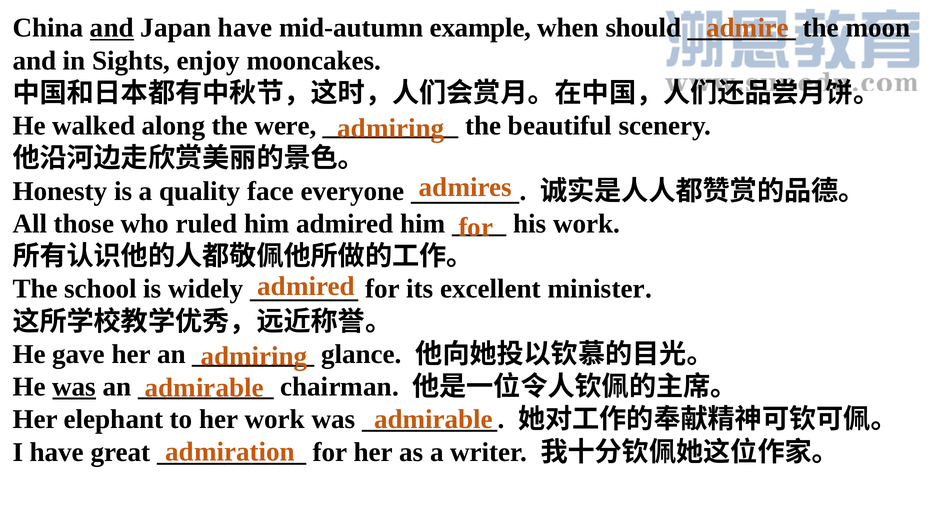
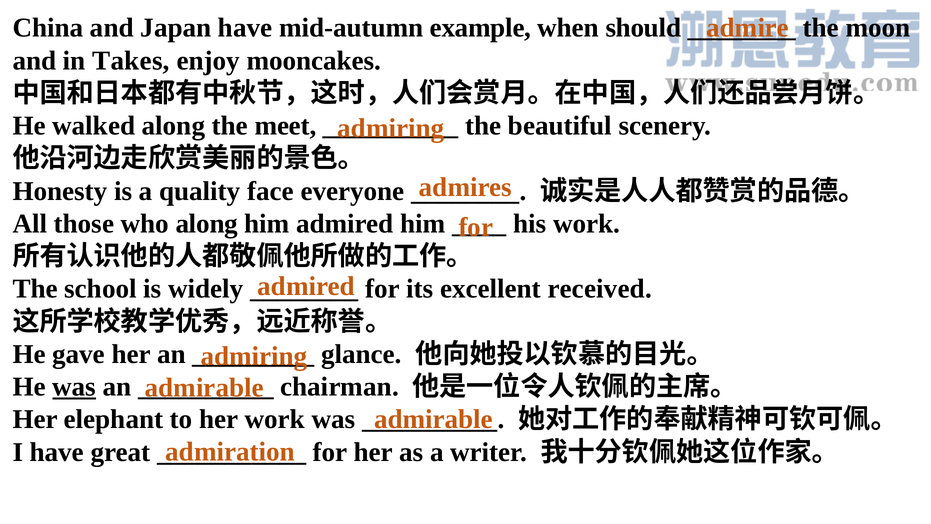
and underline: present -> none (112, 28)
Sights: Sights -> Takes (131, 61)
were: were -> meet (286, 126)
who ruled: ruled -> along (207, 224)
minister: minister -> received (600, 289)
